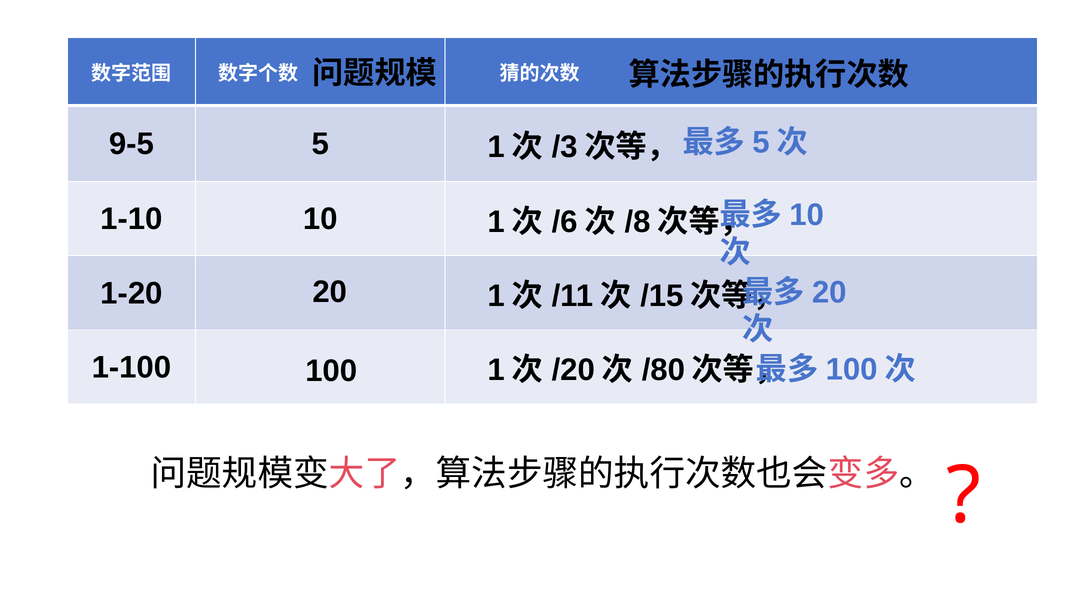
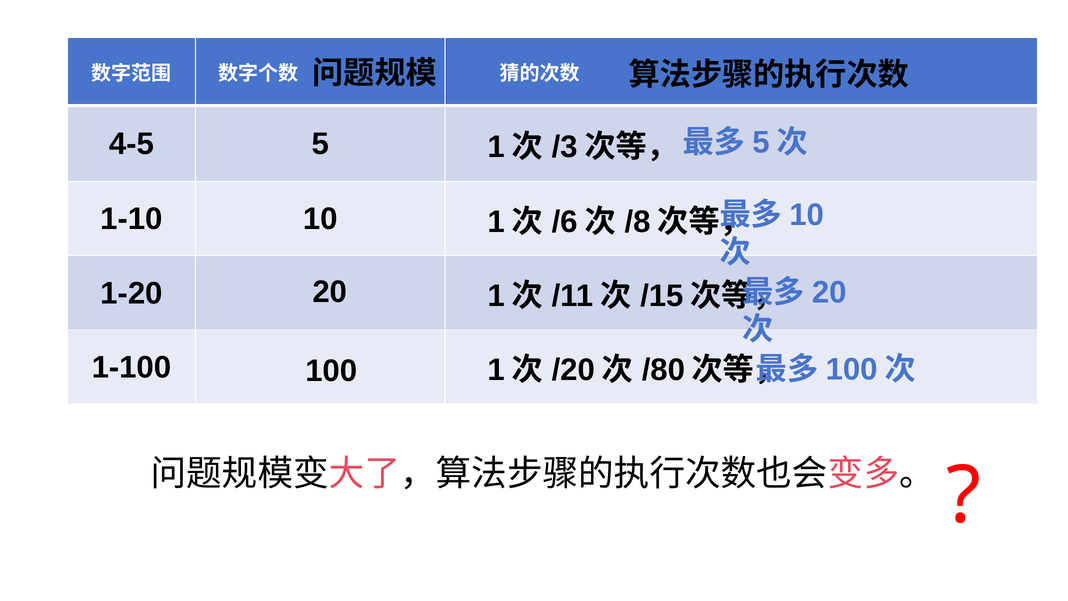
9-5: 9-5 -> 4-5 (131, 144)
